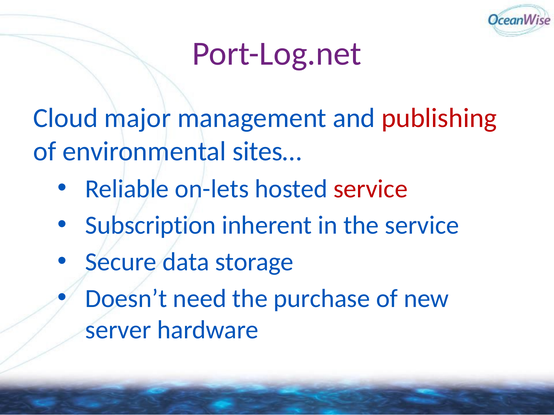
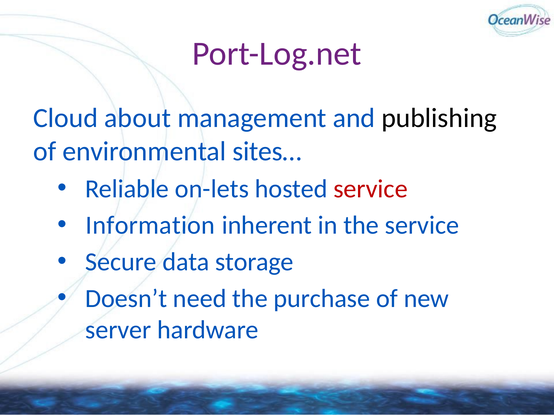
major: major -> about (138, 118)
publishing colour: red -> black (439, 118)
Subscription: Subscription -> Information (150, 226)
